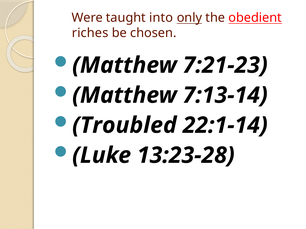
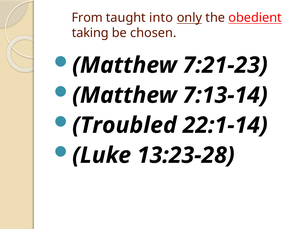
Were: Were -> From (87, 18)
riches: riches -> taking (90, 33)
